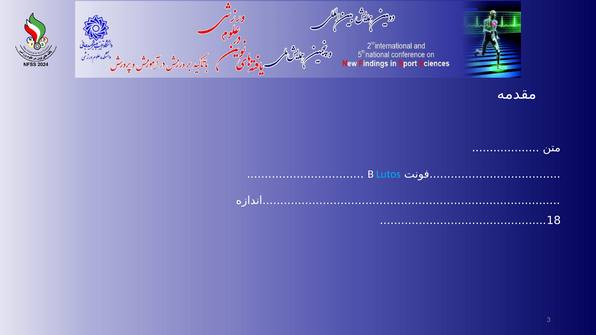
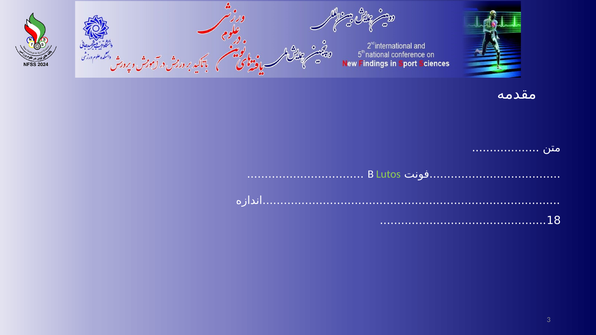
Lutos colour: light blue -> light green (388, 174)
